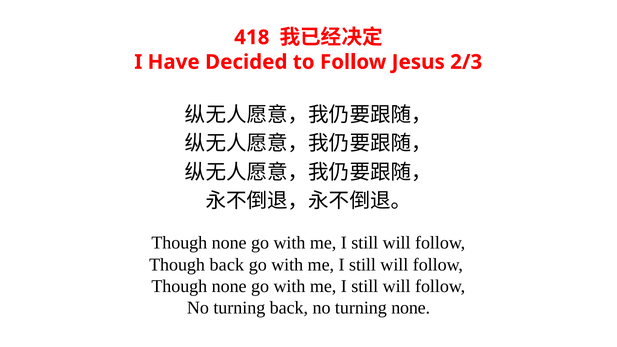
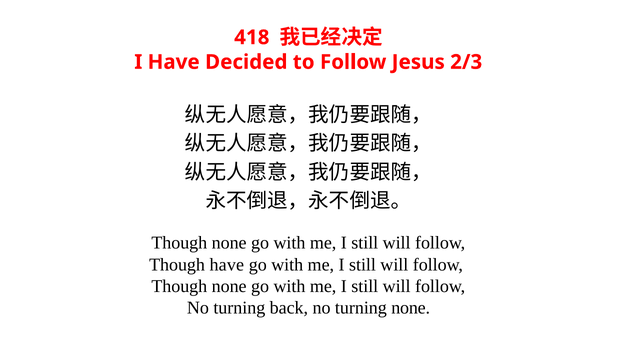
Though back: back -> have (227, 265)
